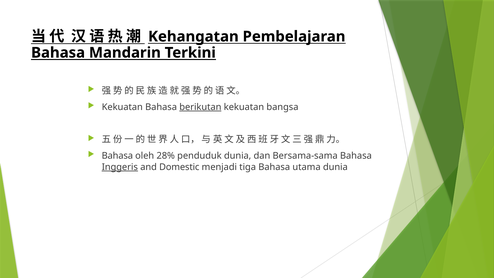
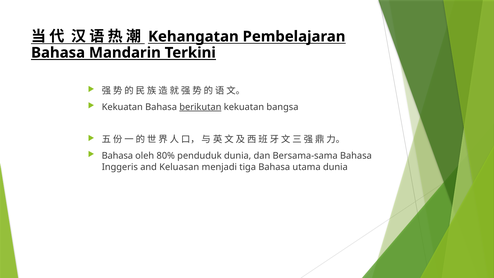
28%: 28% -> 80% (166, 156)
Inggeris underline: present -> none (120, 167)
Domestic: Domestic -> Keluasan (179, 167)
